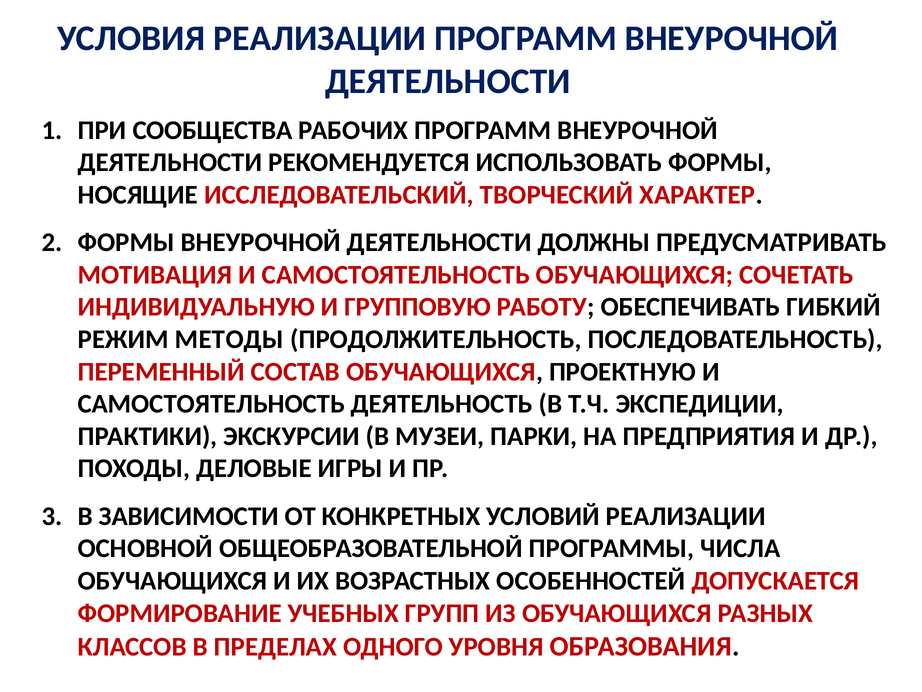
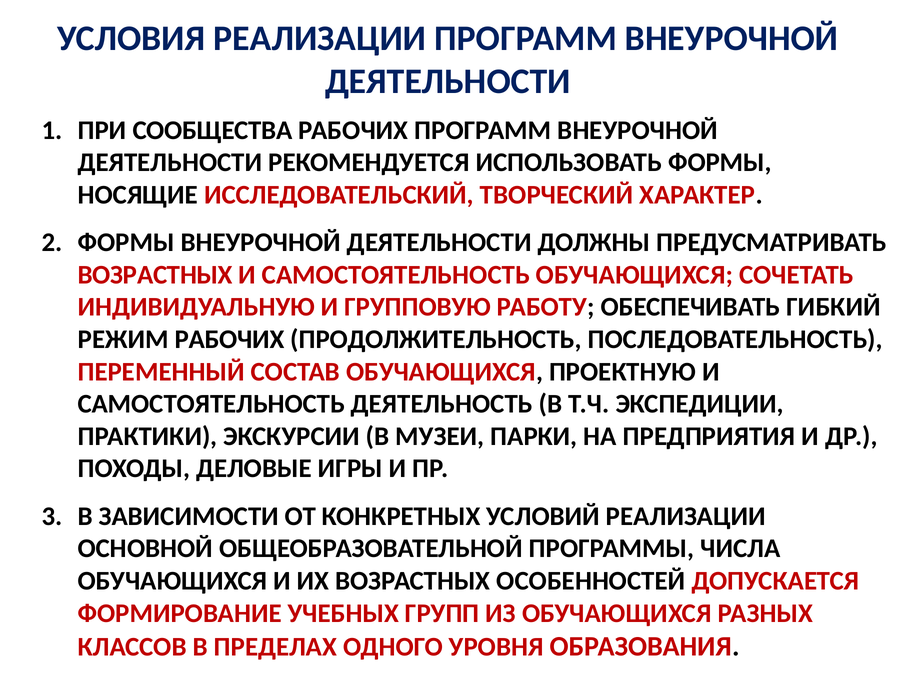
МОТИВАЦИЯ: МОТИВАЦИЯ -> ВОЗРАСТНЫХ (155, 275)
РЕЖИМ МЕТОДЫ: МЕТОДЫ -> РАБОЧИХ (230, 339)
